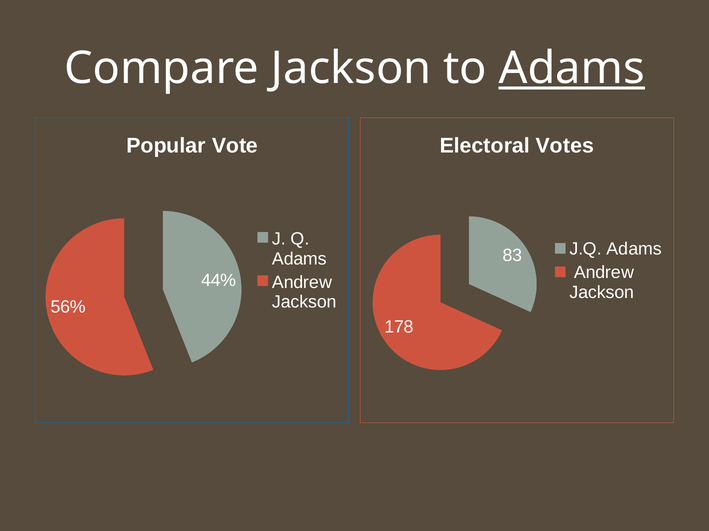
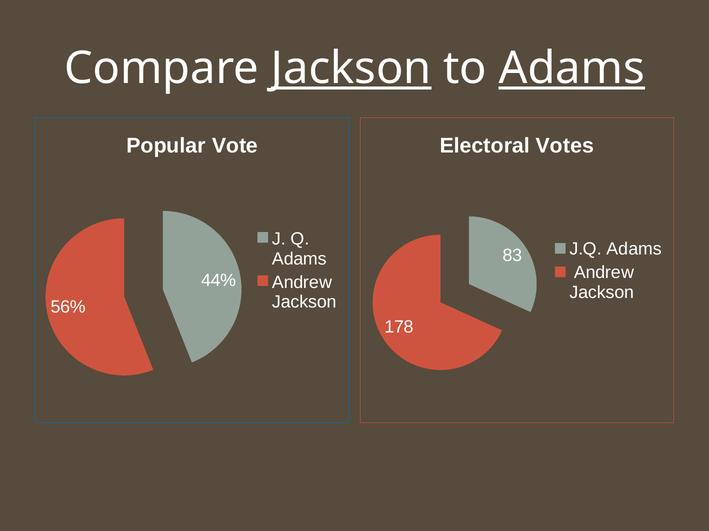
Jackson underline: none -> present (351, 69)
